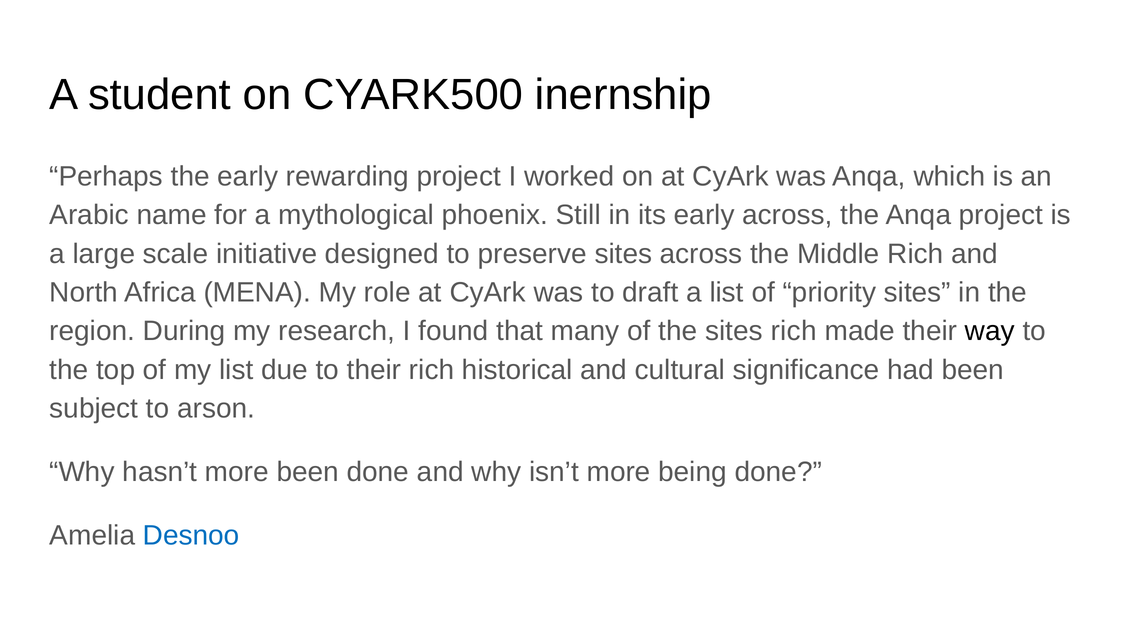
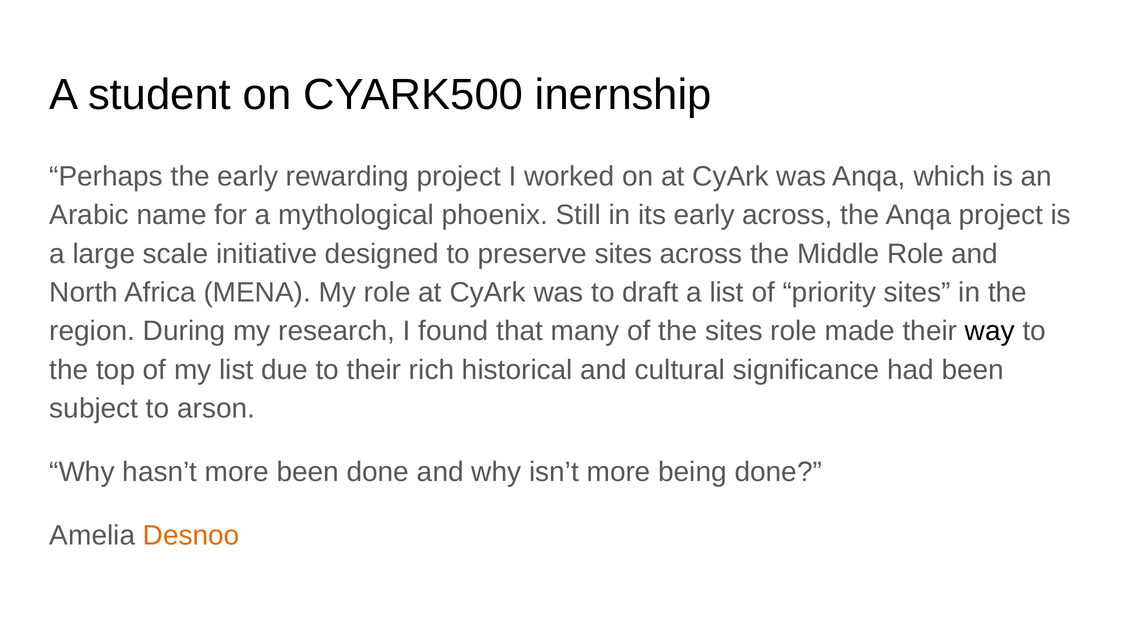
Middle Rich: Rich -> Role (915, 254)
sites rich: rich -> role (794, 331)
Desnoo colour: blue -> orange (191, 536)
